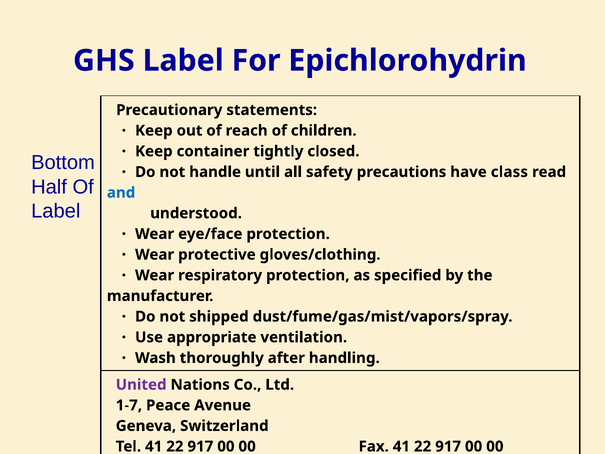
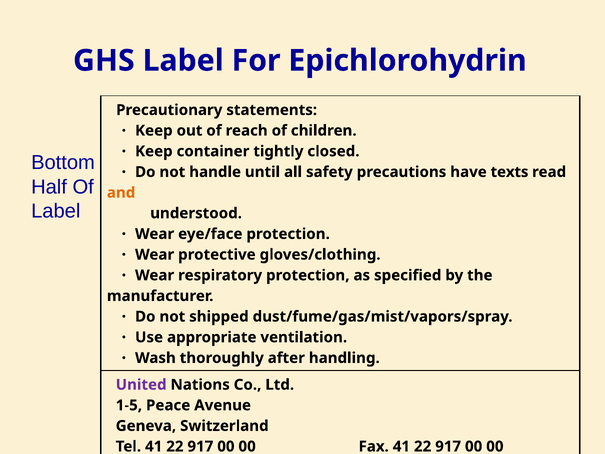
class: class -> texts (510, 172)
and colour: blue -> orange (121, 193)
1-7: 1-7 -> 1-5 (129, 405)
